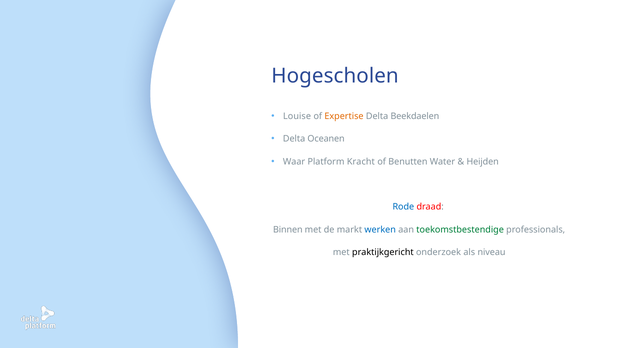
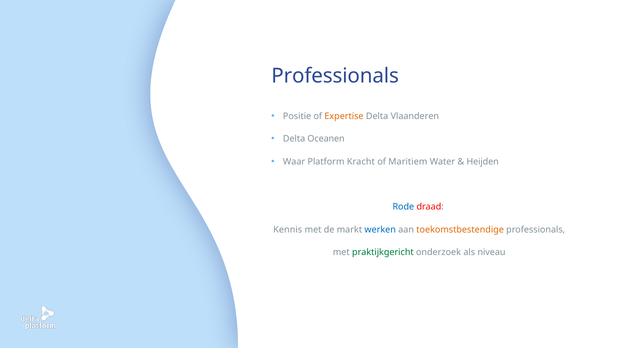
Hogescholen: Hogescholen -> Professionals (335, 76)
Louise: Louise -> Positie (297, 116)
Beekdaelen: Beekdaelen -> Vlaanderen (415, 116)
Benutten: Benutten -> Maritiem (408, 161)
Binnen: Binnen -> Kennis (288, 229)
toekomstbestendige colour: green -> orange (460, 229)
praktijkgericht colour: black -> green (383, 252)
